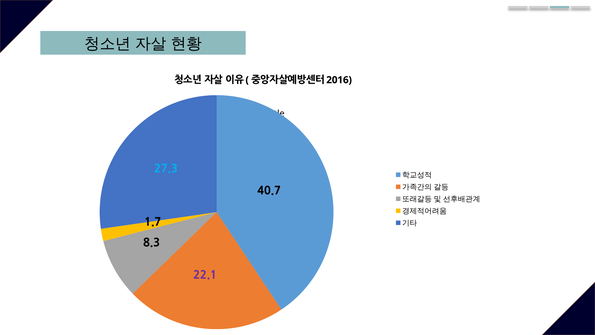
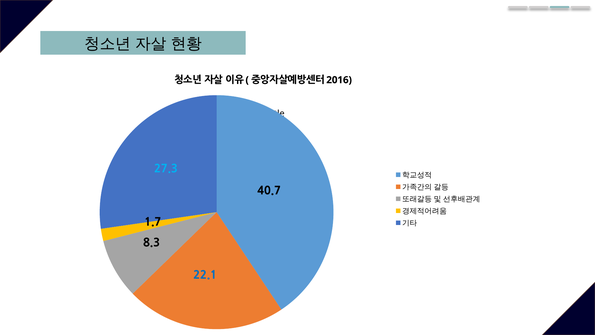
22.1 colour: purple -> blue (205, 275)
